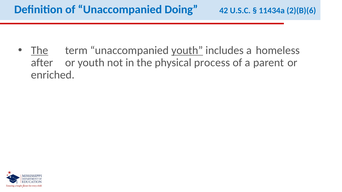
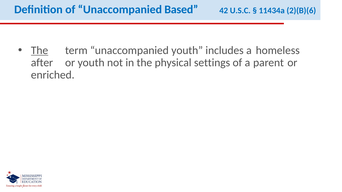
Doing: Doing -> Based (181, 10)
youth underline: present -> none (187, 50)
process: process -> settings (212, 63)
